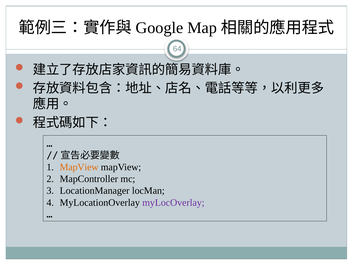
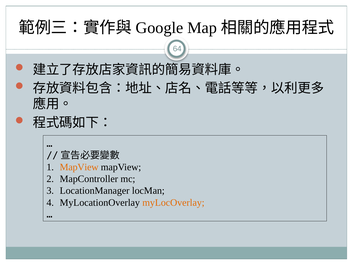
myLocOverlay colour: purple -> orange (173, 202)
